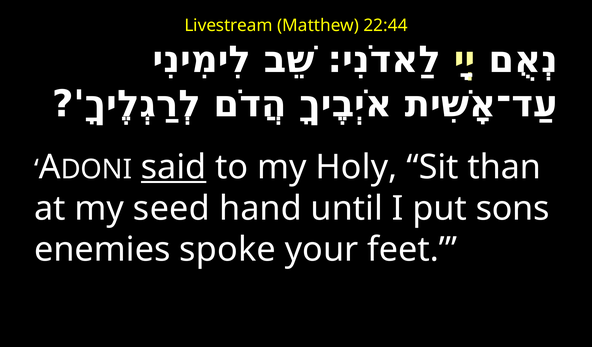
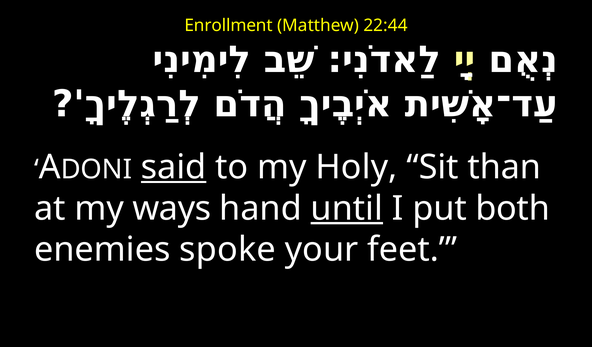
Livestream: Livestream -> Enrollment (229, 25)
seed: seed -> ways (172, 208)
until underline: none -> present (347, 208)
sons: sons -> both (513, 208)
